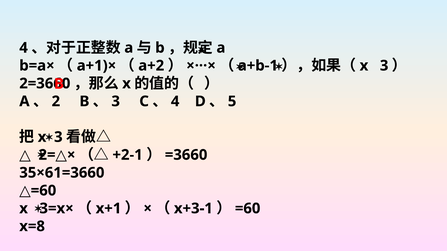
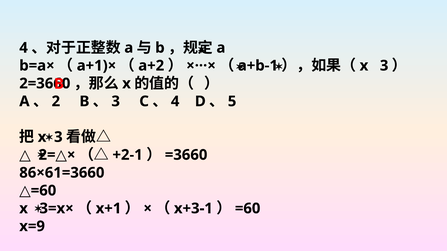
35×61=3660: 35×61=3660 -> 86×61=3660 (62, 173)
x=8: x=8 -> x=9 (32, 227)
